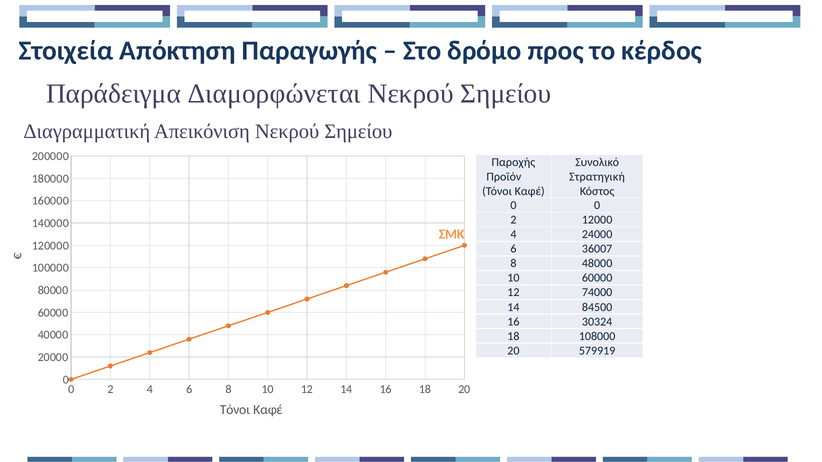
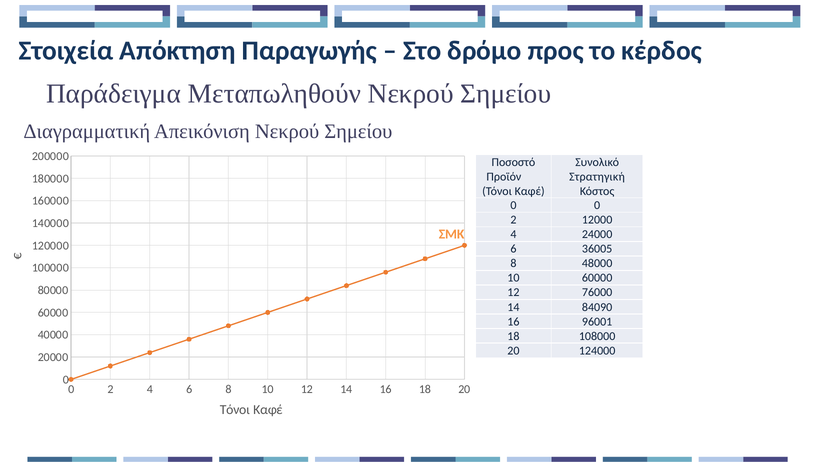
Διαμορφώνεται: Διαμορφώνεται -> Μεταπωληθούν (274, 94)
Παροχής: Παροχής -> Ποσοστό (513, 162)
36007: 36007 -> 36005 (597, 249)
74000: 74000 -> 76000 (597, 293)
84500: 84500 -> 84090 (597, 307)
30324: 30324 -> 96001 (597, 322)
579919: 579919 -> 124000 (597, 351)
